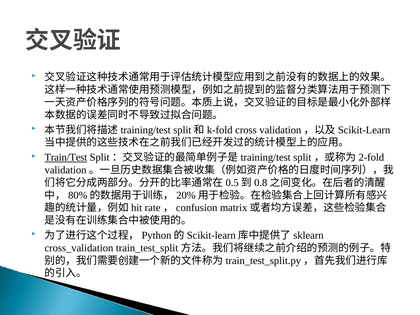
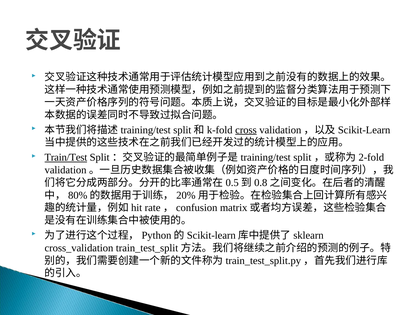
cross underline: none -> present (246, 130)
